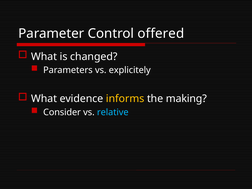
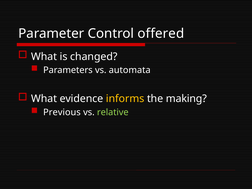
explicitely: explicitely -> automata (130, 70)
Consider: Consider -> Previous (62, 112)
relative colour: light blue -> light green (113, 112)
